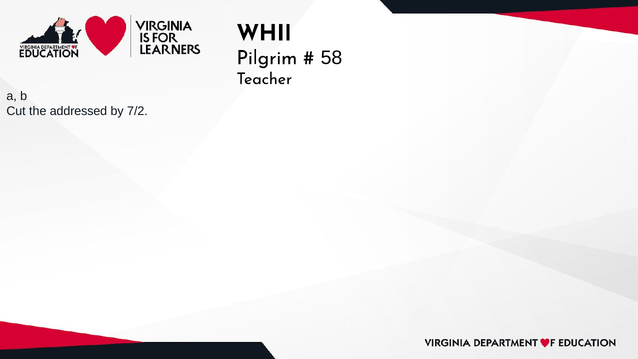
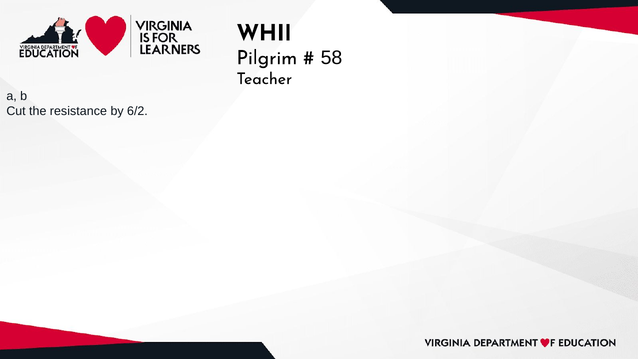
addressed: addressed -> resistance (78, 111)
7/2: 7/2 -> 6/2 (137, 111)
